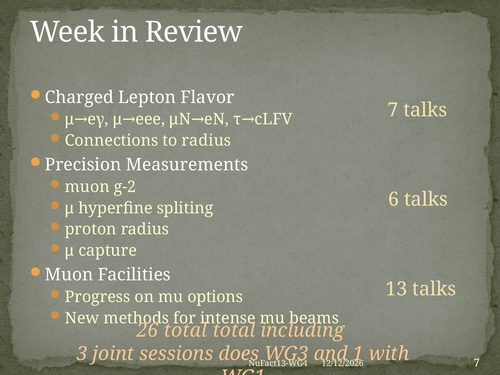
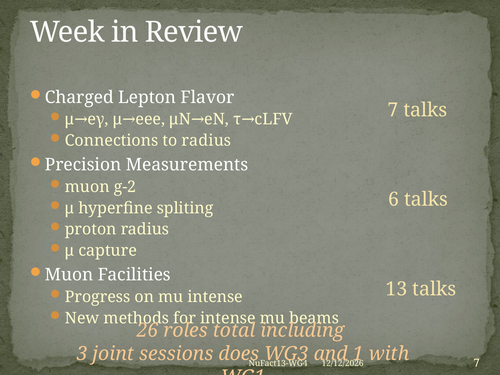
mu options: options -> intense (215, 297)
26 total: total -> roles (186, 330)
